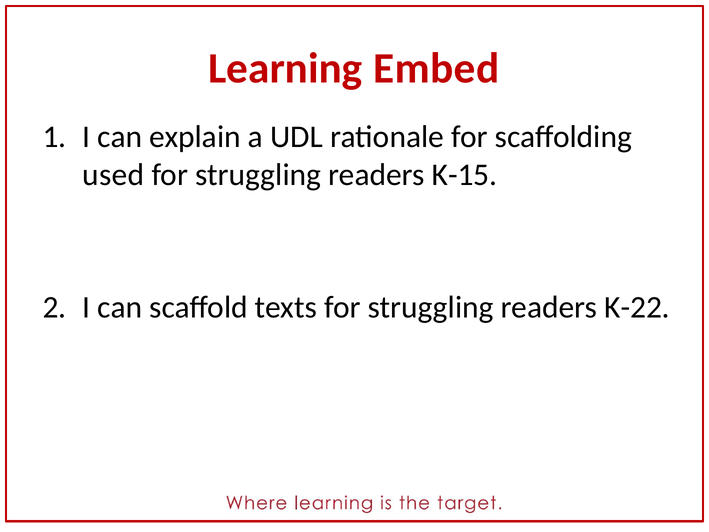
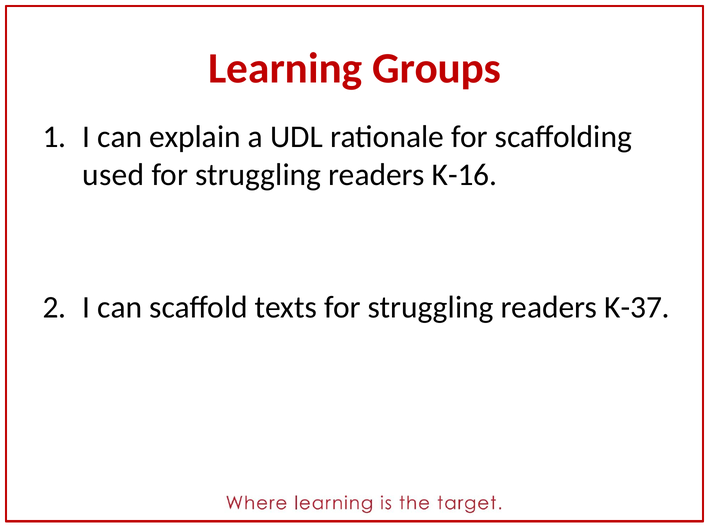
Embed: Embed -> Groups (437, 69)
K-15: K-15 -> K-16 (465, 175)
K-22: K-22 -> K-37 (637, 307)
